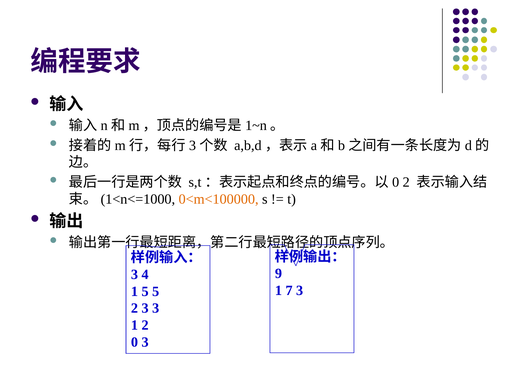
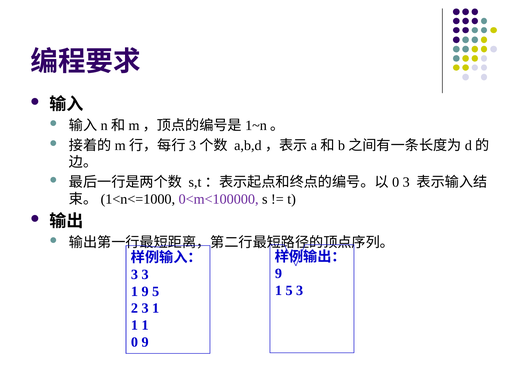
2: 2 -> 3 (406, 182)
0<m<100000 colour: orange -> purple (219, 199)
3 4: 4 -> 3 (145, 274)
1 7: 7 -> 5 (289, 291)
1 5: 5 -> 9 (145, 291)
2 3 3: 3 -> 1 (156, 308)
2: 2 -> 1 (145, 325)
0 3: 3 -> 9 (145, 342)
